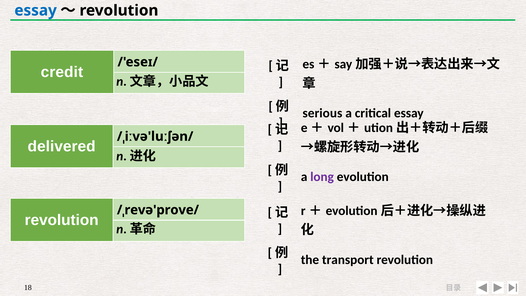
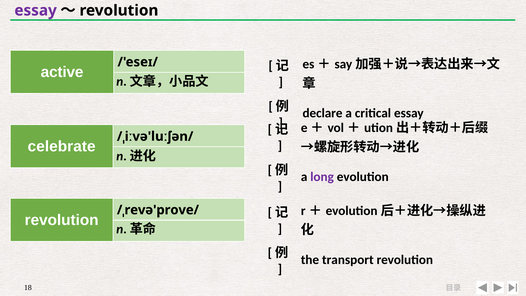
essay colour: blue -> purple (36, 10)
credit: credit -> active (62, 72)
serious: serious -> declare (323, 113)
delivered: delivered -> celebrate (62, 146)
